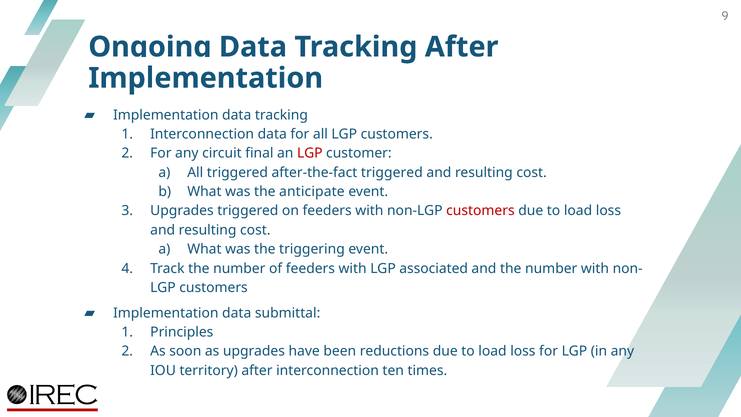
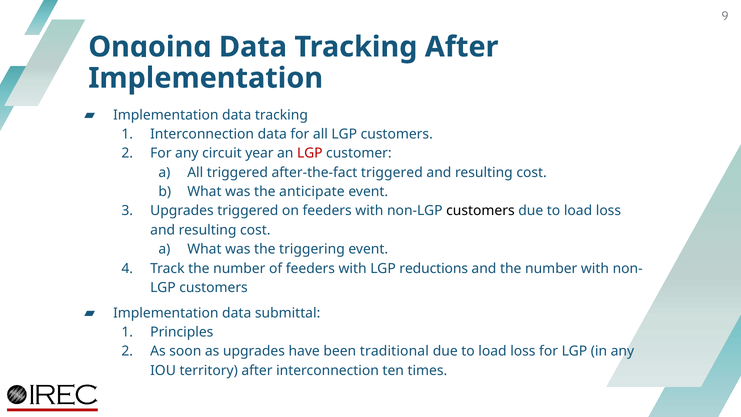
final: final -> year (259, 153)
customers colour: red -> black (480, 211)
associated: associated -> reductions (434, 268)
reductions: reductions -> traditional (394, 351)
